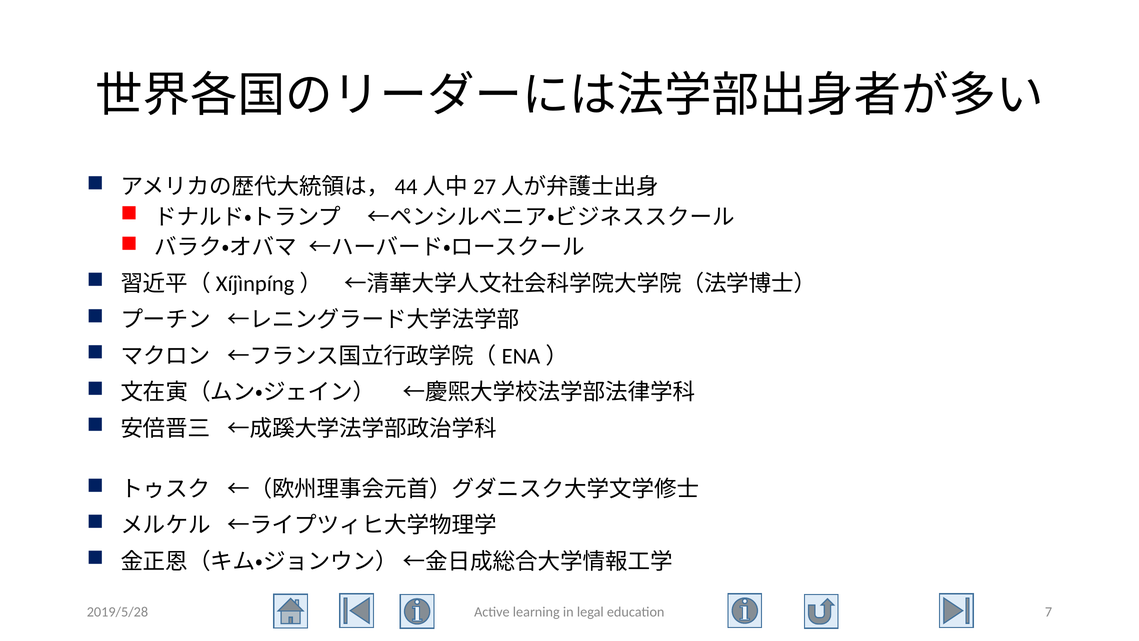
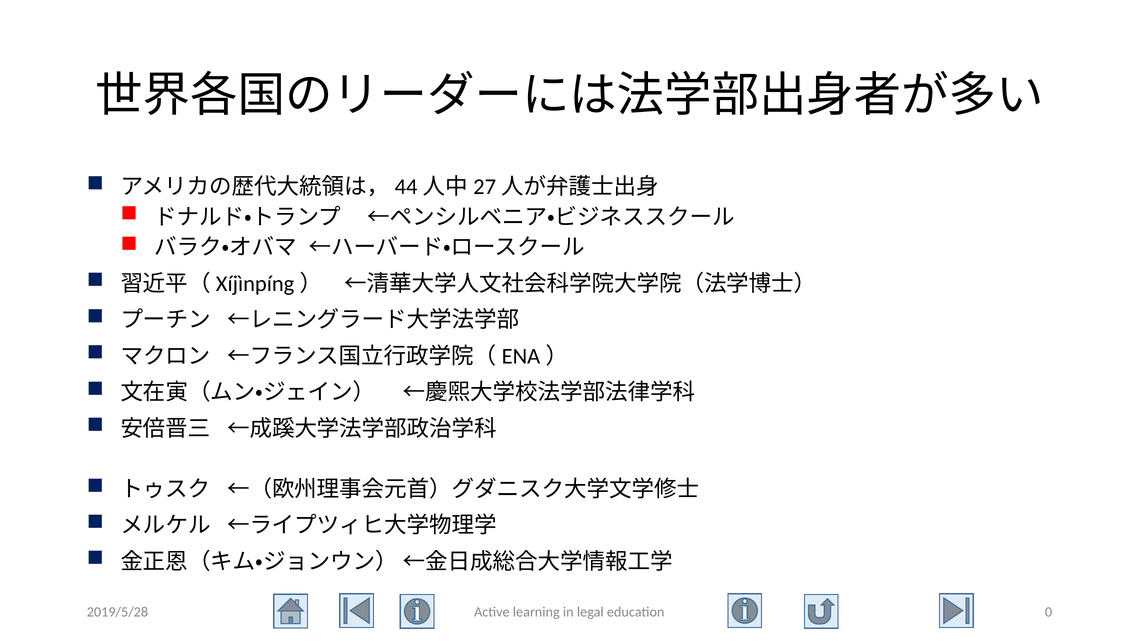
7: 7 -> 0 (1049, 612)
